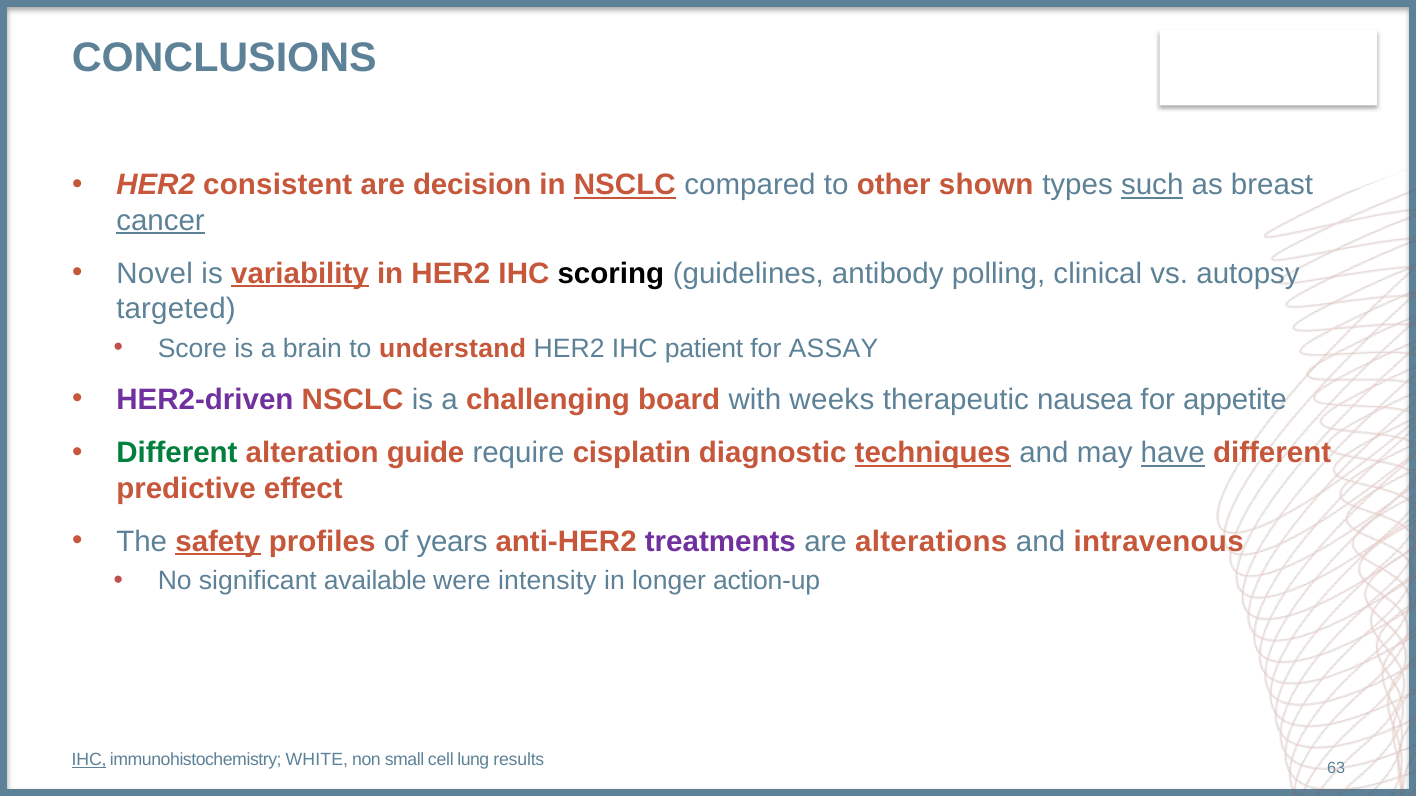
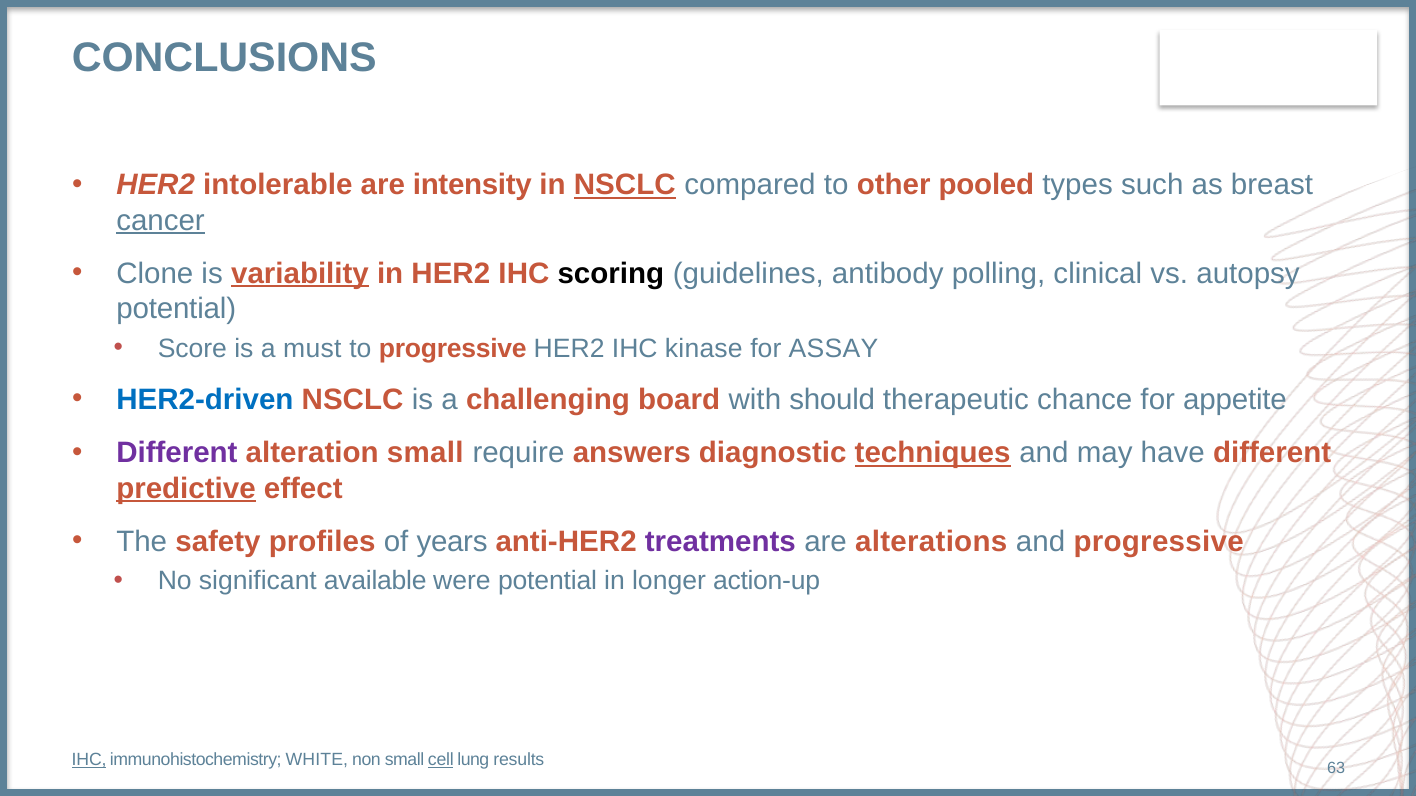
consistent: consistent -> intolerable (278, 185)
decision: decision -> intensity (472, 185)
shown: shown -> pooled (986, 185)
such underline: present -> none (1152, 185)
Novel: Novel -> Clone (155, 274)
targeted: targeted -> potential (176, 309)
brain: brain -> must (312, 349)
to understand: understand -> progressive (453, 349)
patient: patient -> kinase (704, 349)
HER2-driven colour: purple -> blue (205, 400)
weeks: weeks -> should (832, 400)
nausea: nausea -> chance (1085, 400)
Different colour: green -> purple (177, 453)
alteration guide: guide -> small (425, 453)
cisplatin: cisplatin -> answers (632, 453)
have underline: present -> none (1173, 453)
predictive underline: none -> present (186, 489)
safety underline: present -> none (218, 542)
and intravenous: intravenous -> progressive (1159, 542)
were intensity: intensity -> potential (548, 581)
cell underline: none -> present (441, 761)
